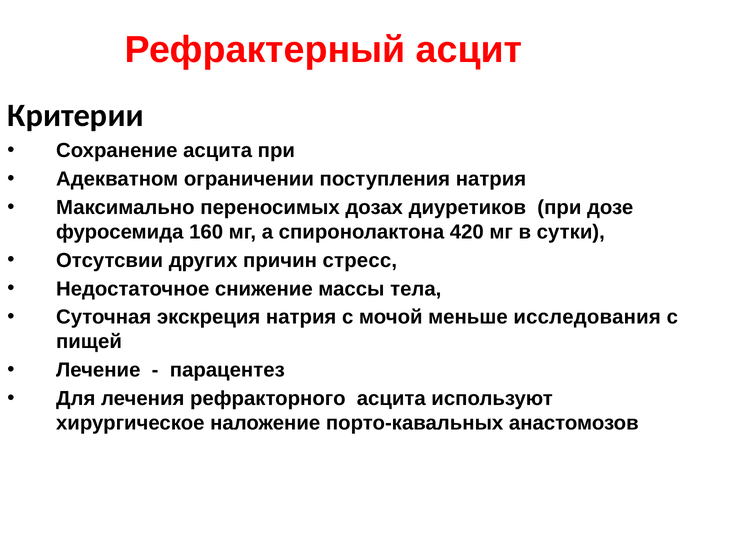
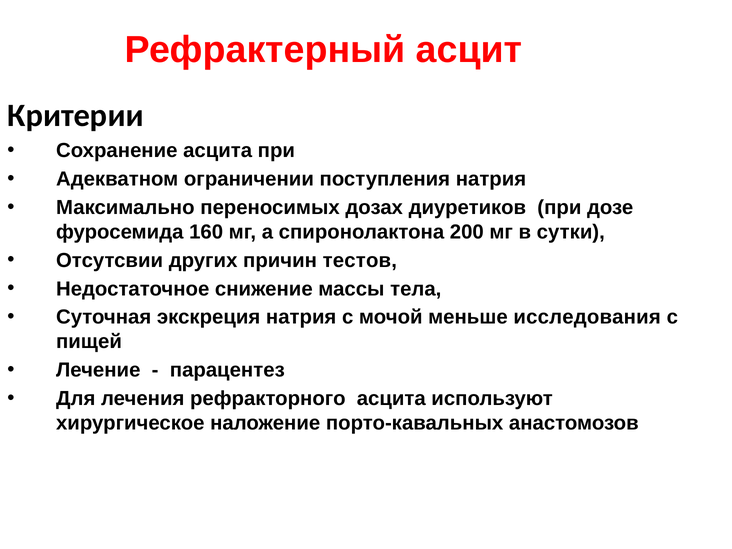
420: 420 -> 200 (467, 232)
стресс: стресс -> тестов (360, 260)
